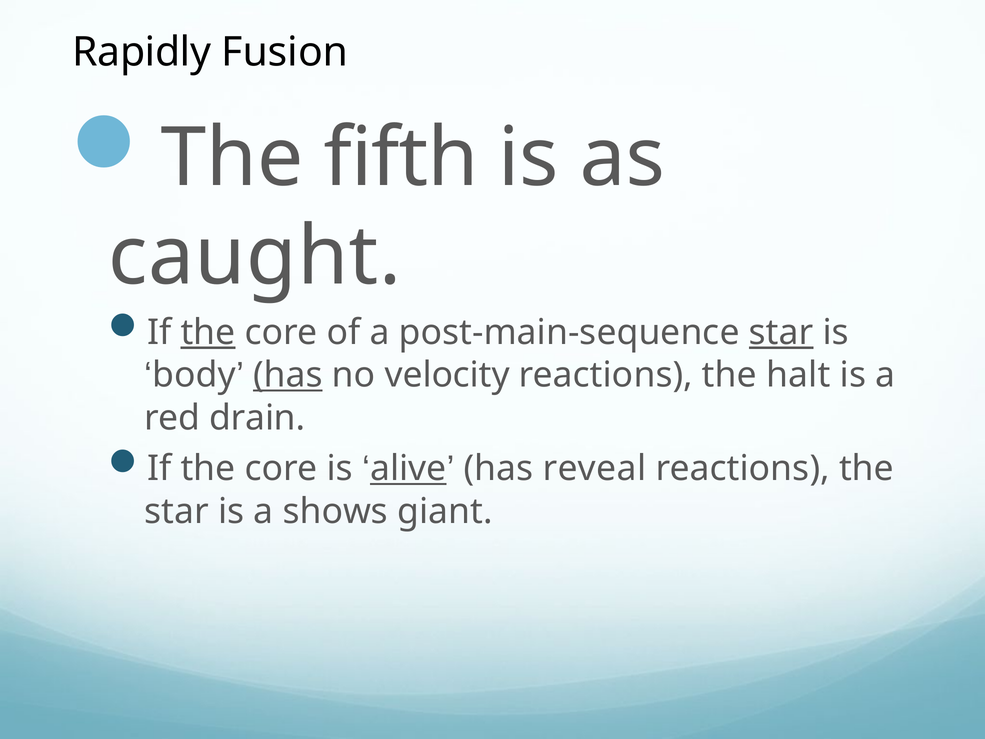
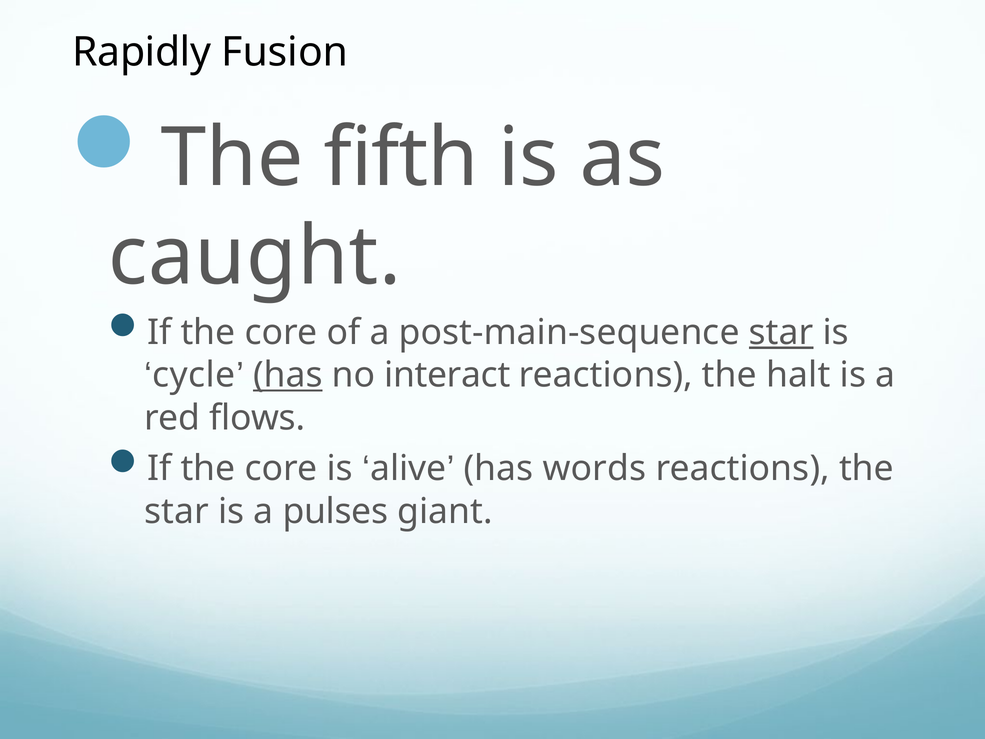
the underline: present -> none (208, 332)
body: body -> cycle (194, 375)
velocity: velocity -> interact (447, 375)
drain: drain -> flows (257, 418)
alive underline: present -> none (408, 469)
reveal: reveal -> words (594, 469)
shows: shows -> pulses (335, 511)
